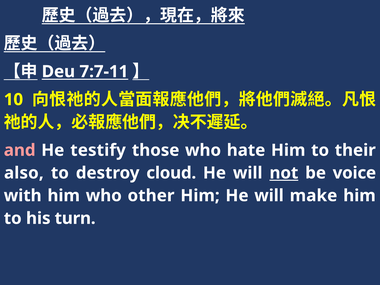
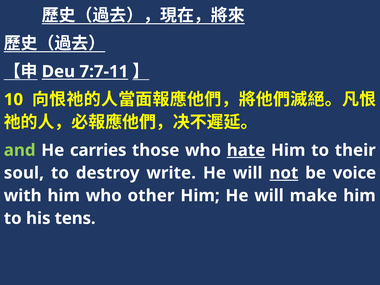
and colour: pink -> light green (20, 150)
testify: testify -> carries (98, 150)
hate underline: none -> present (246, 150)
also: also -> soul (24, 173)
cloud: cloud -> write (171, 173)
turn: turn -> tens (75, 218)
